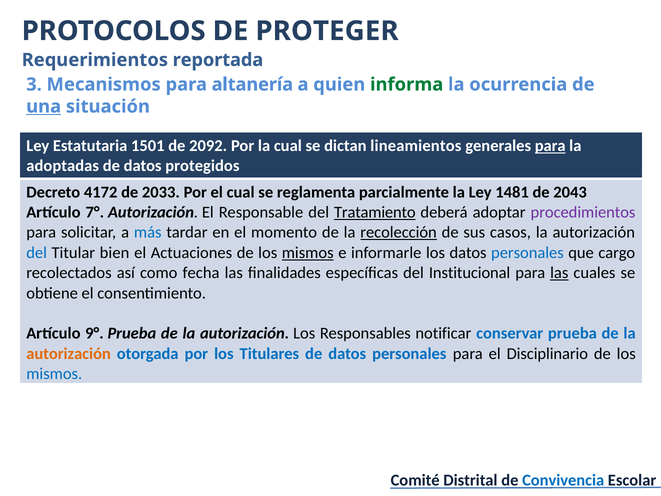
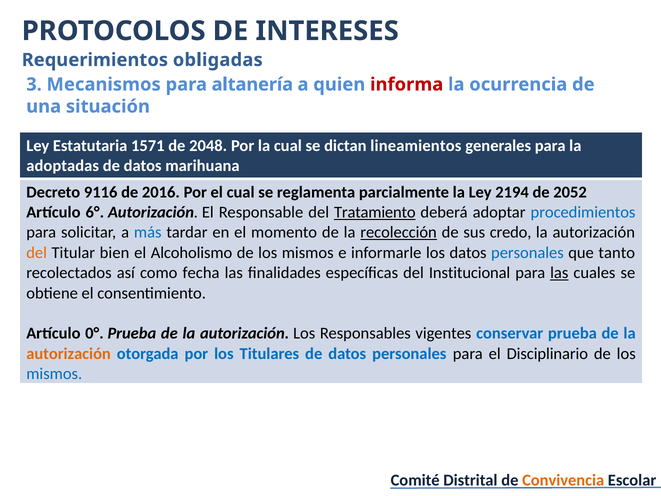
PROTEGER: PROTEGER -> INTERESES (327, 31)
reportada: reportada -> obligadas (218, 60)
informa colour: green -> red (407, 84)
una underline: present -> none (44, 106)
1501: 1501 -> 1571 (148, 146)
2092: 2092 -> 2048 (208, 146)
para underline: present -> none (550, 146)
protegidos: protegidos -> marihuana (202, 166)
4172: 4172 -> 9116 (101, 192)
2033: 2033 -> 2016 (161, 192)
1481: 1481 -> 2194 (512, 192)
2043: 2043 -> 2052 (570, 192)
7°: 7° -> 6° (95, 212)
procedimientos colour: purple -> blue (583, 212)
casos: casos -> credo (511, 232)
del colour: blue -> orange (37, 253)
Actuaciones: Actuaciones -> Alcoholismo (192, 253)
mismos underline: present -> none (308, 253)
cargo: cargo -> tanto (617, 253)
9°: 9° -> 0° (94, 333)
notificar: notificar -> vigentes (443, 333)
Convivencia colour: blue -> orange (563, 480)
